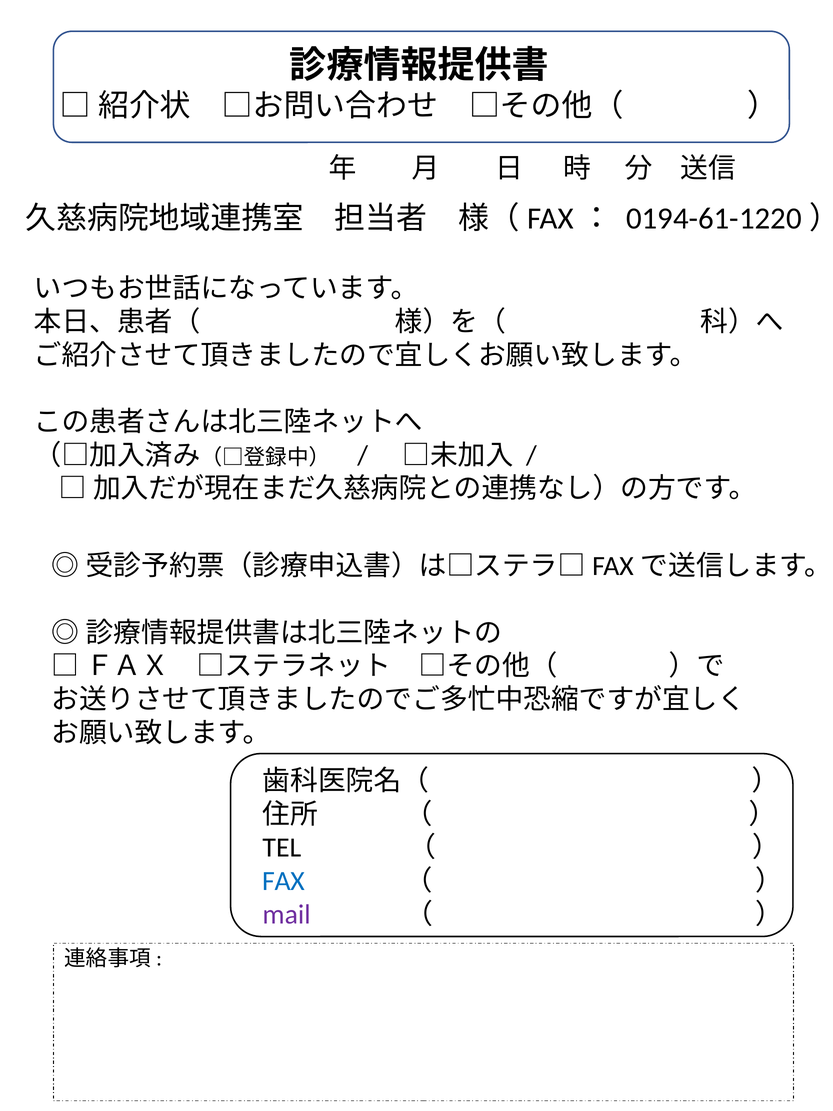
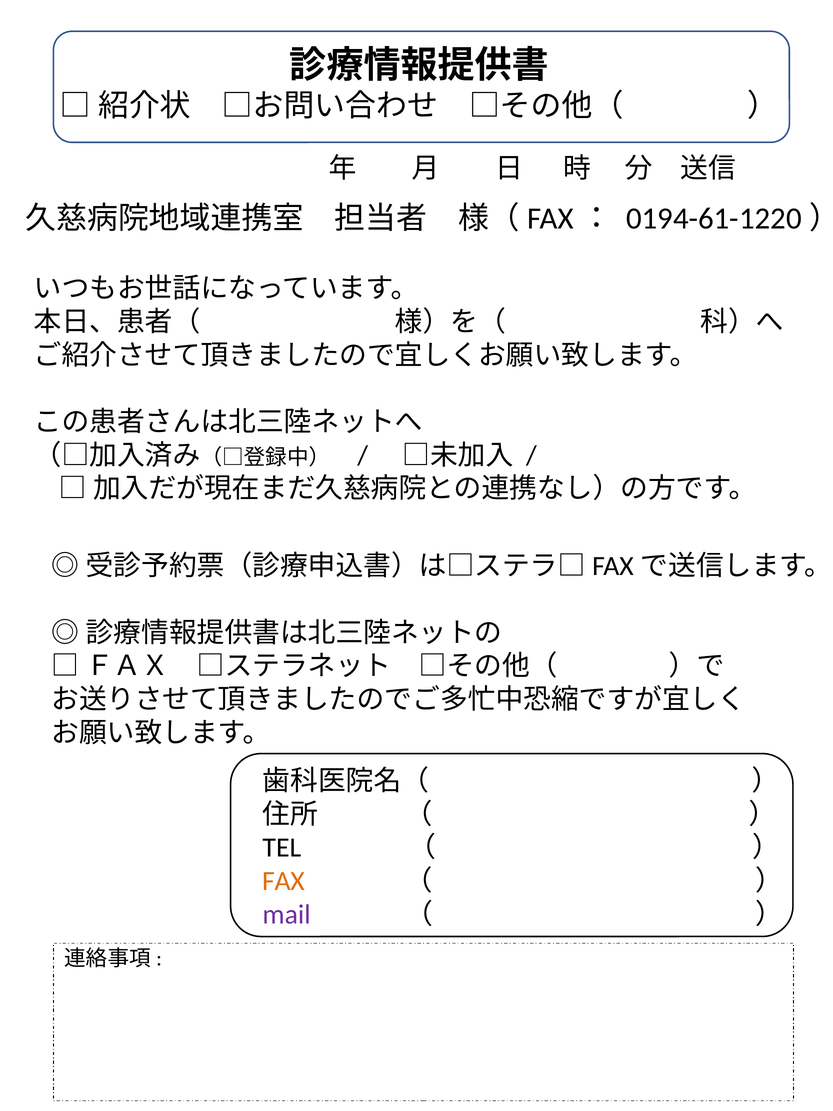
FAX colour: blue -> orange (283, 881)
